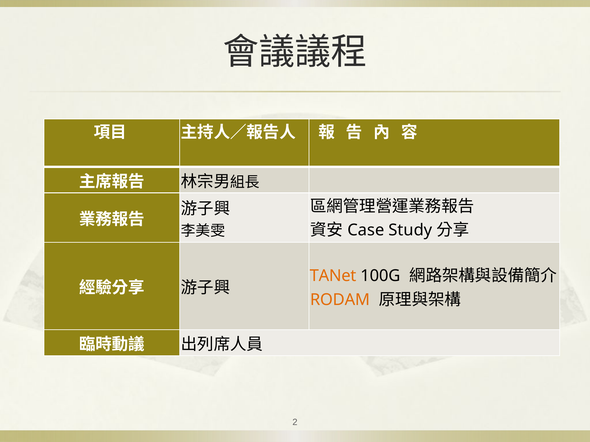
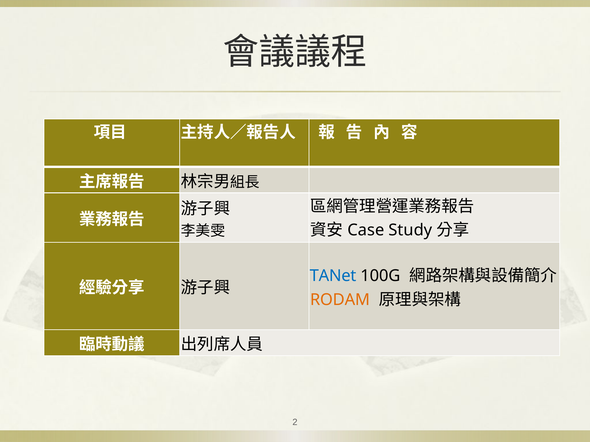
TANet colour: orange -> blue (333, 276)
